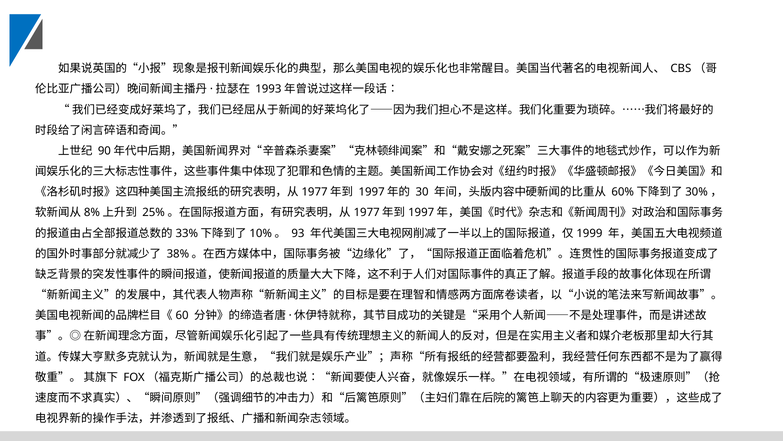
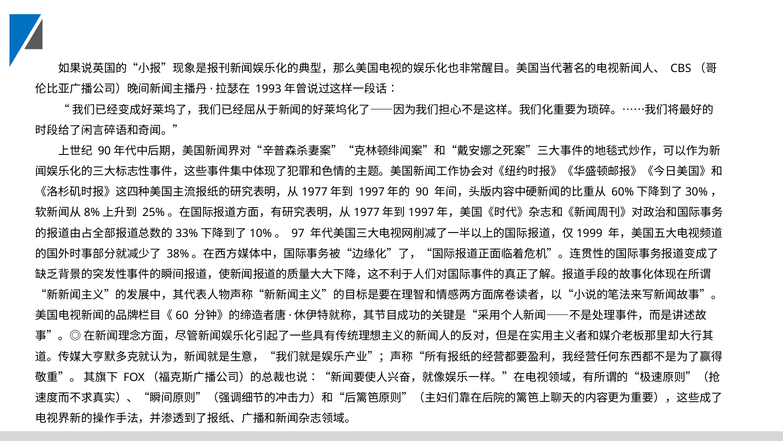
30: 30 -> 90 (422, 192)
93: 93 -> 97 (298, 233)
